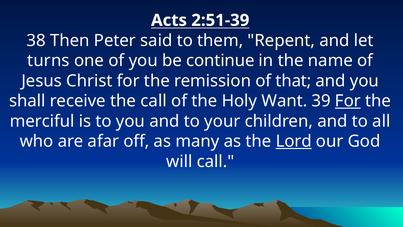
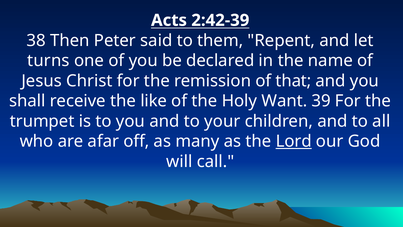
2:51-39: 2:51-39 -> 2:42-39 (220, 20)
continue: continue -> declared (220, 61)
the call: call -> like (154, 101)
For underline: present -> none (348, 101)
merciful: merciful -> trumpet (42, 121)
